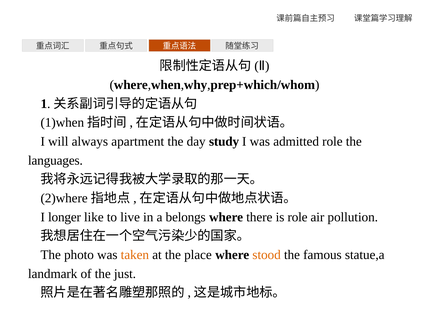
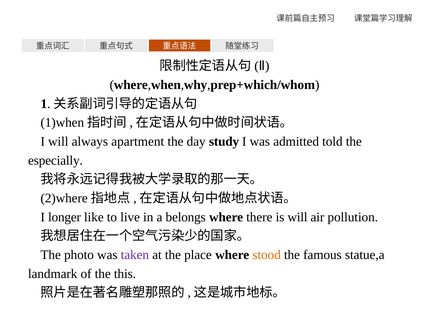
admitted role: role -> told (332, 141)
languages: languages -> especially (55, 160)
is role: role -> will (298, 217)
taken colour: orange -> purple (135, 255)
just: just -> this (125, 273)
